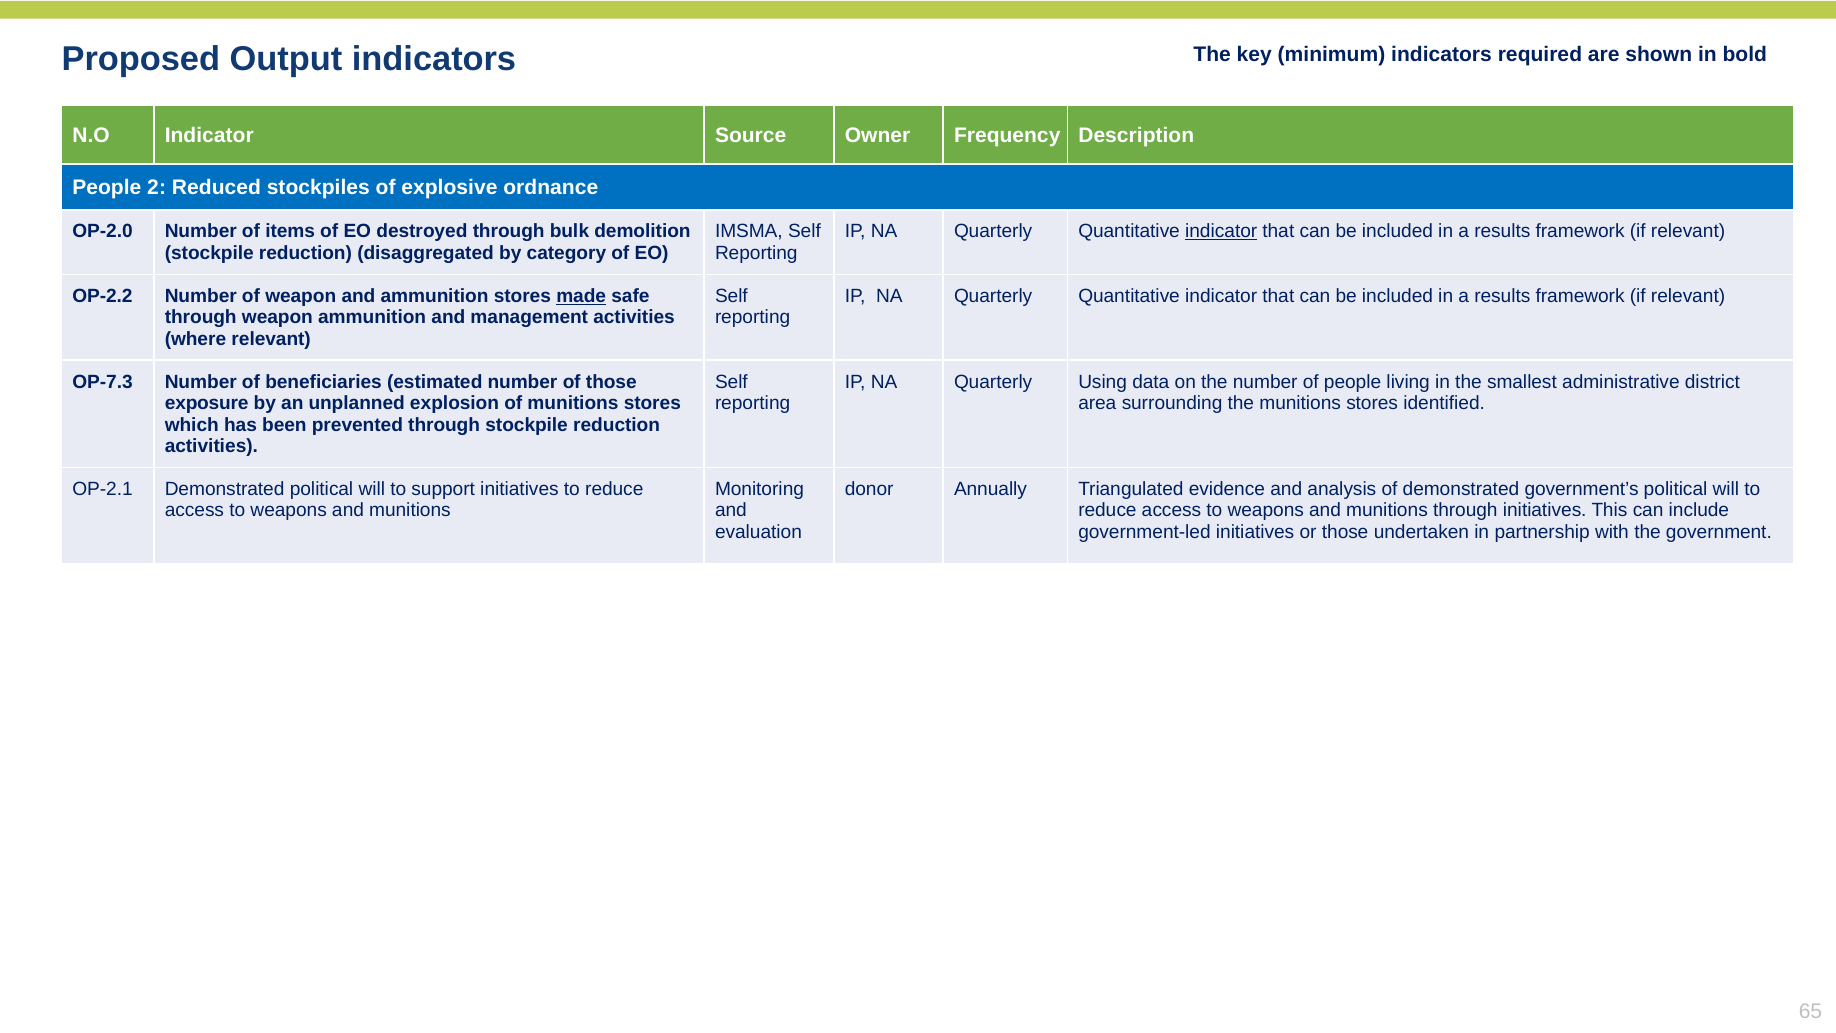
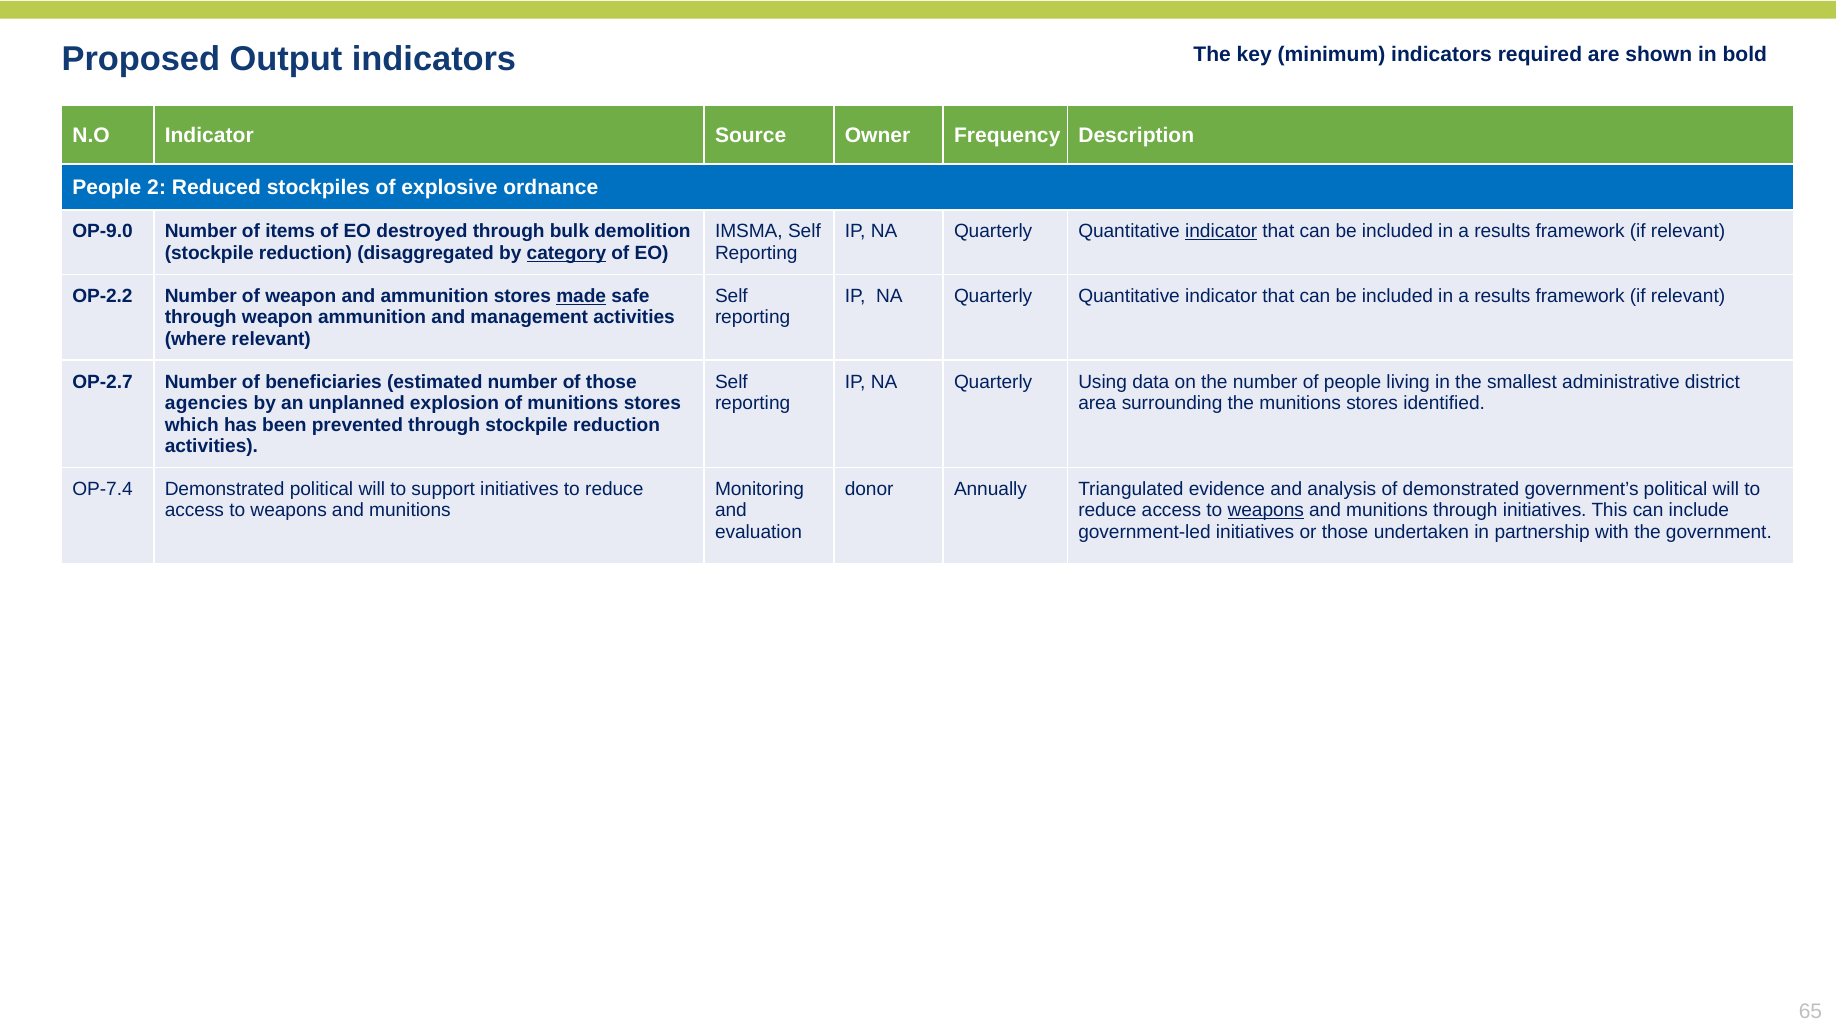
OP-2.0: OP-2.0 -> OP-9.0 (103, 232)
category underline: none -> present (566, 253)
OP-7.3: OP-7.3 -> OP-2.7 (103, 382)
exposure: exposure -> agencies (207, 403)
OP-2.1: OP-2.1 -> OP-7.4 (103, 489)
weapons underline: none -> present (1266, 510)
